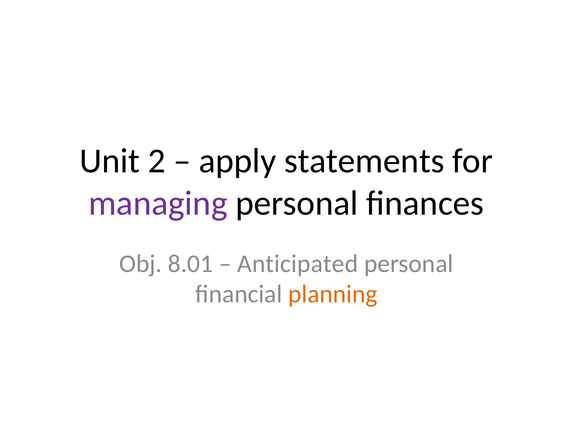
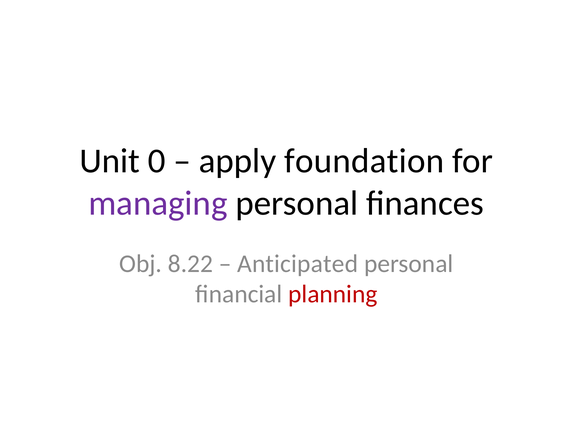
2: 2 -> 0 (157, 161)
statements: statements -> foundation (364, 161)
8.01: 8.01 -> 8.22 (190, 263)
planning colour: orange -> red (333, 294)
